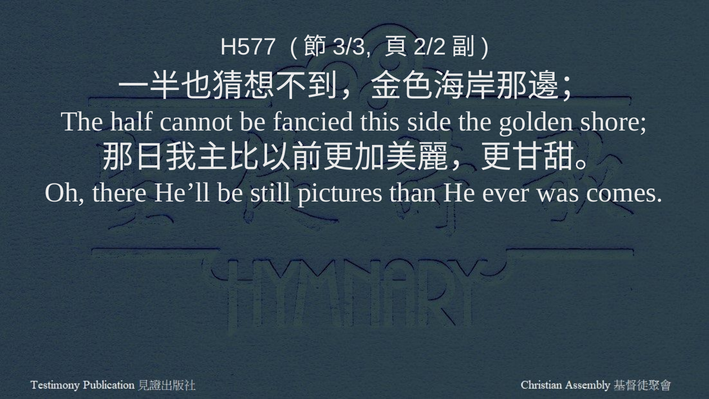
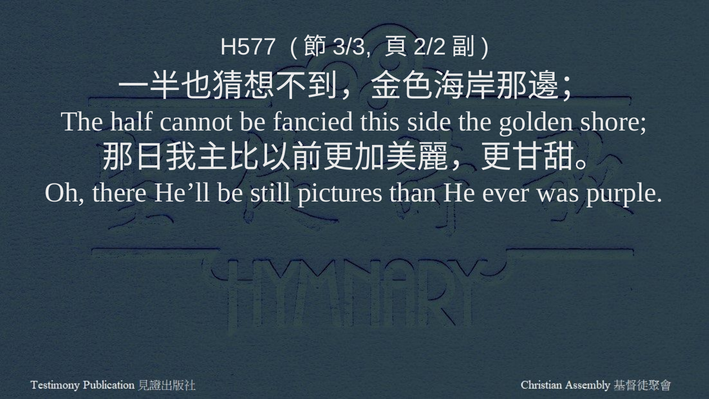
comes: comes -> purple (625, 193)
